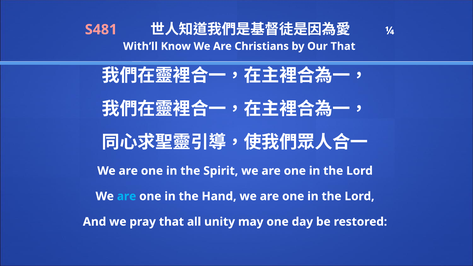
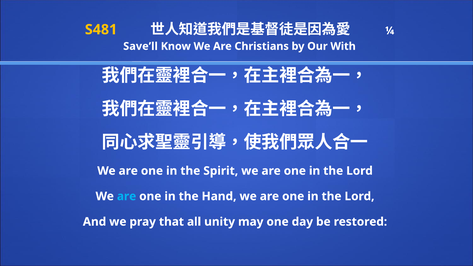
S481 colour: pink -> yellow (101, 30)
With’ll: With’ll -> Save’ll (140, 46)
Our That: That -> With (343, 46)
